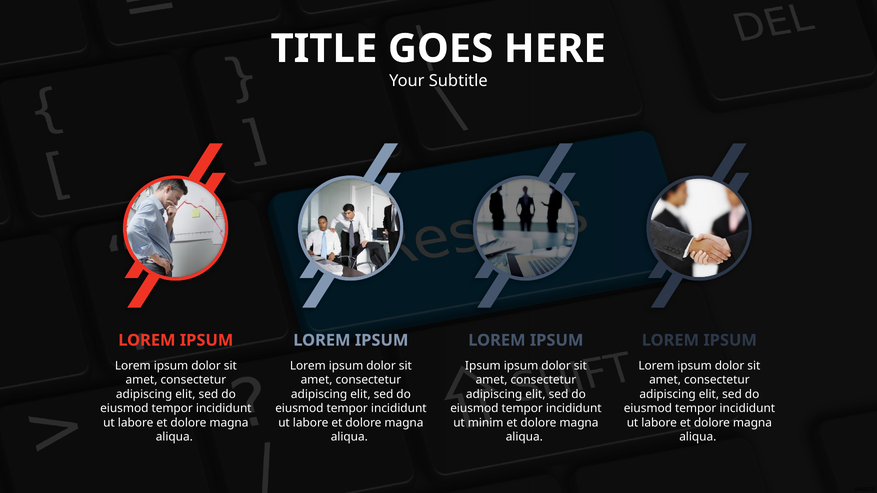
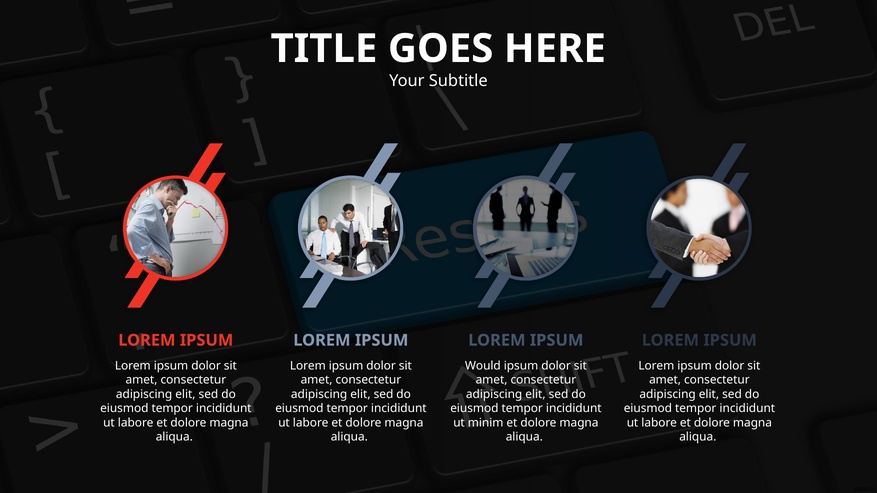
Ipsum: Ipsum -> Would (483, 366)
